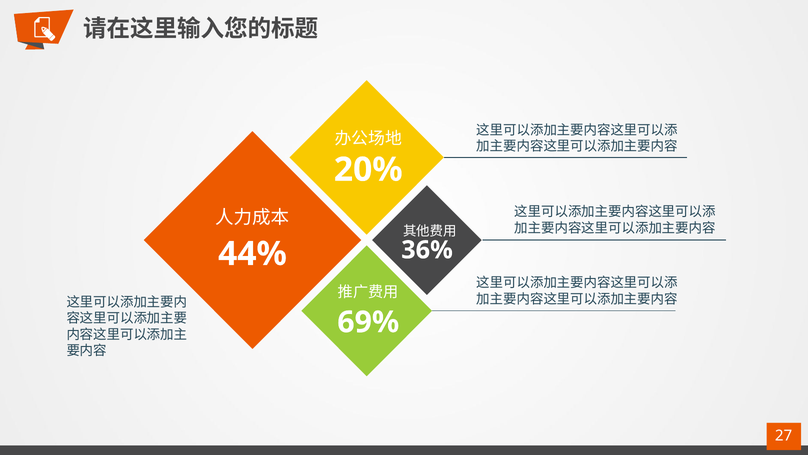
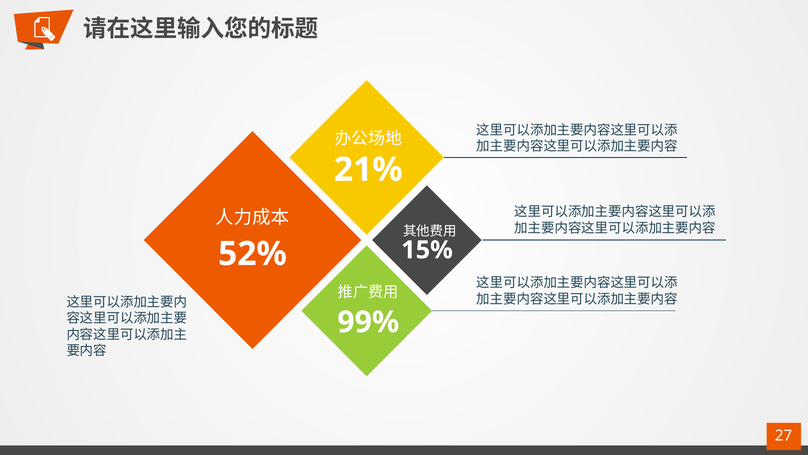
20%: 20% -> 21% (368, 169)
36%: 36% -> 15% (427, 250)
44%: 44% -> 52% (252, 254)
69%: 69% -> 99% (368, 322)
